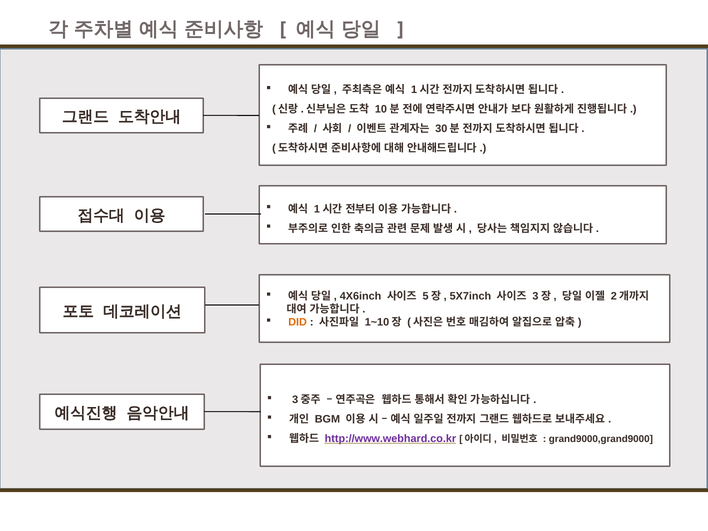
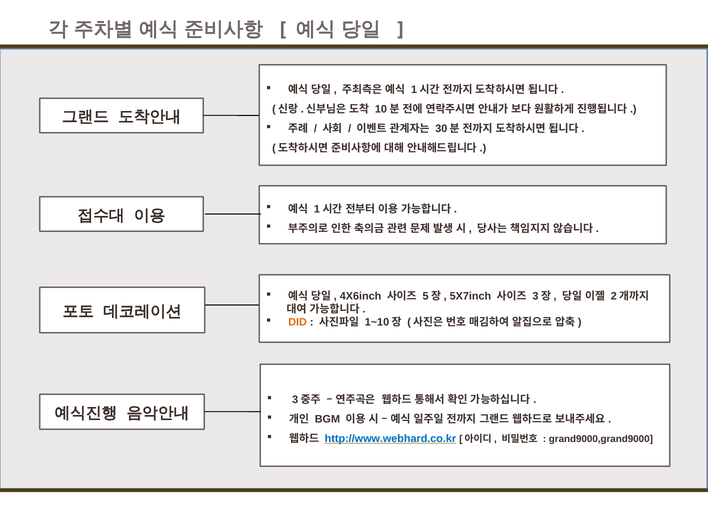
http://www.webhard.co.kr colour: purple -> blue (390, 439)
